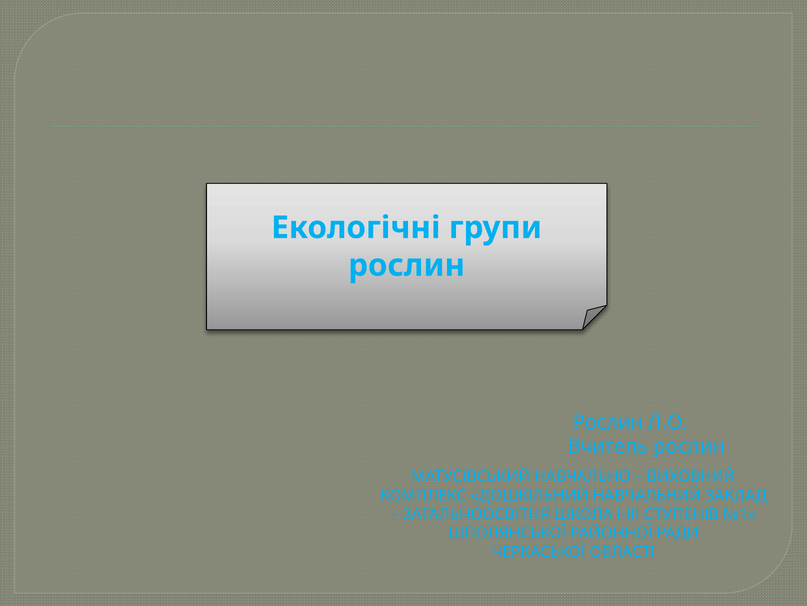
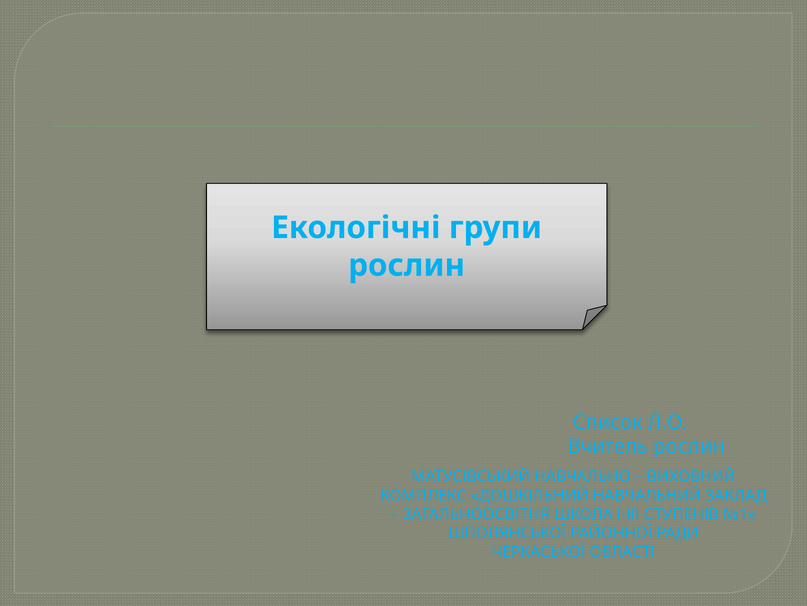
Рослин: Рослин -> Список (608, 422)
